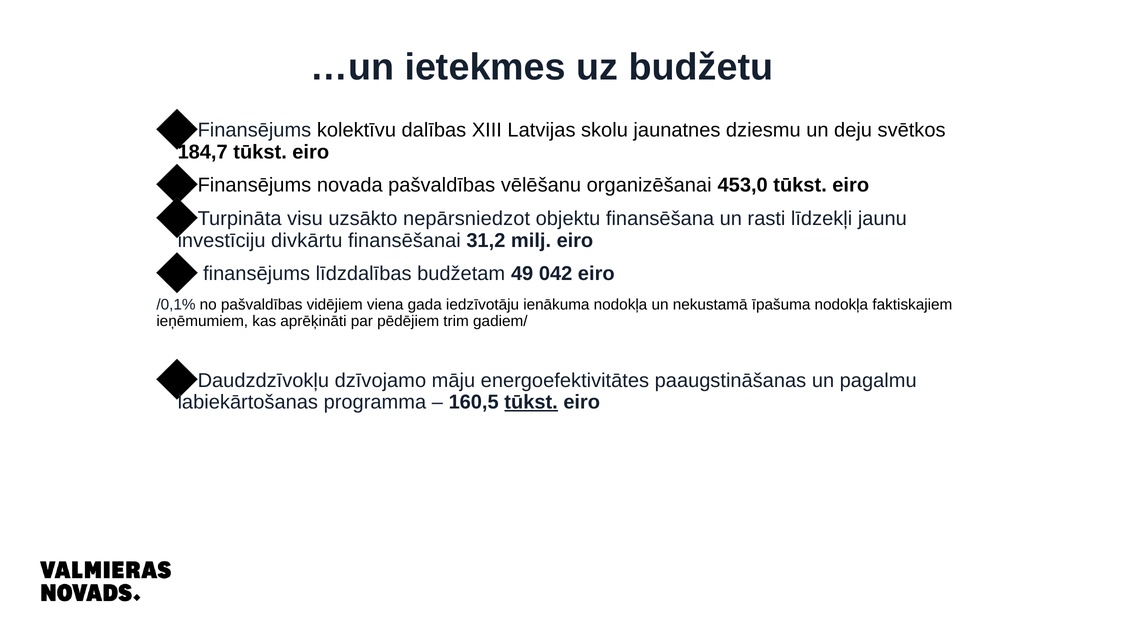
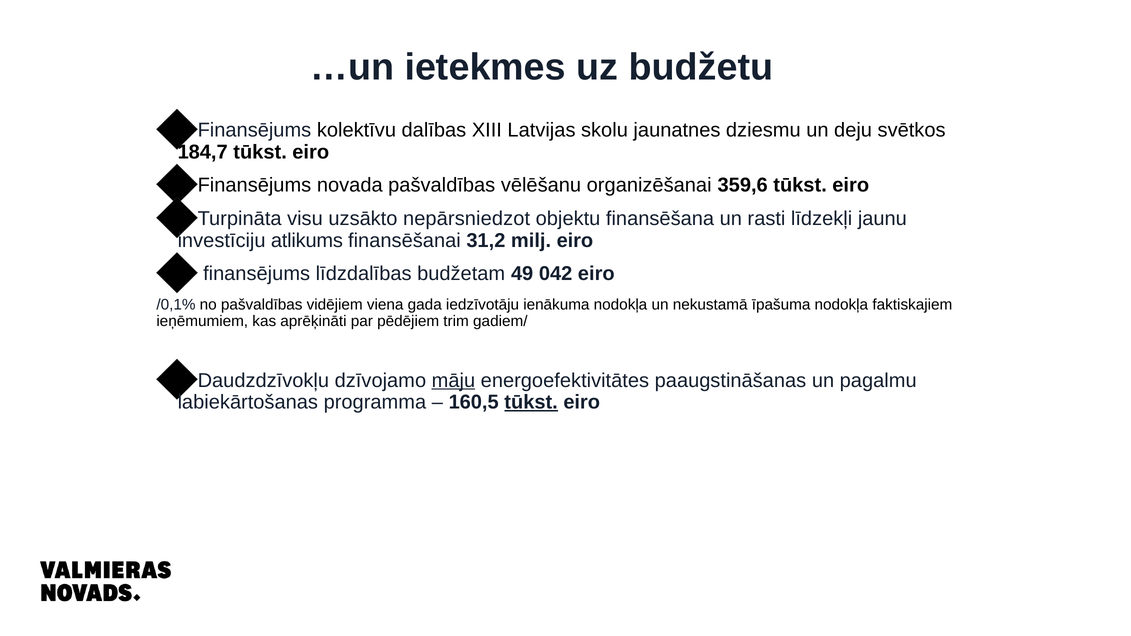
453,0: 453,0 -> 359,6 (743, 185)
divkārtu: divkārtu -> atlikums (307, 240)
māju underline: none -> present (453, 381)
